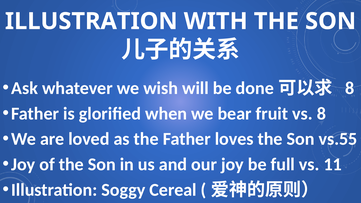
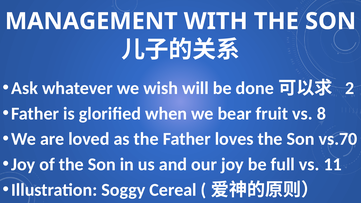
ILLUSTRATION: ILLUSTRATION -> MANAGEMENT (91, 21)
8: 8 -> 2 (350, 88)
vs.55: vs.55 -> vs.70 (338, 139)
